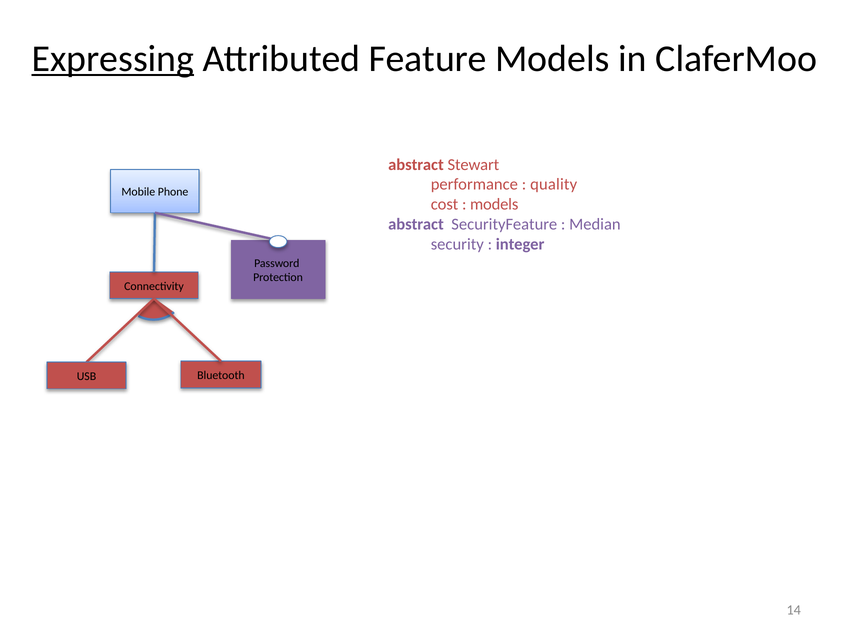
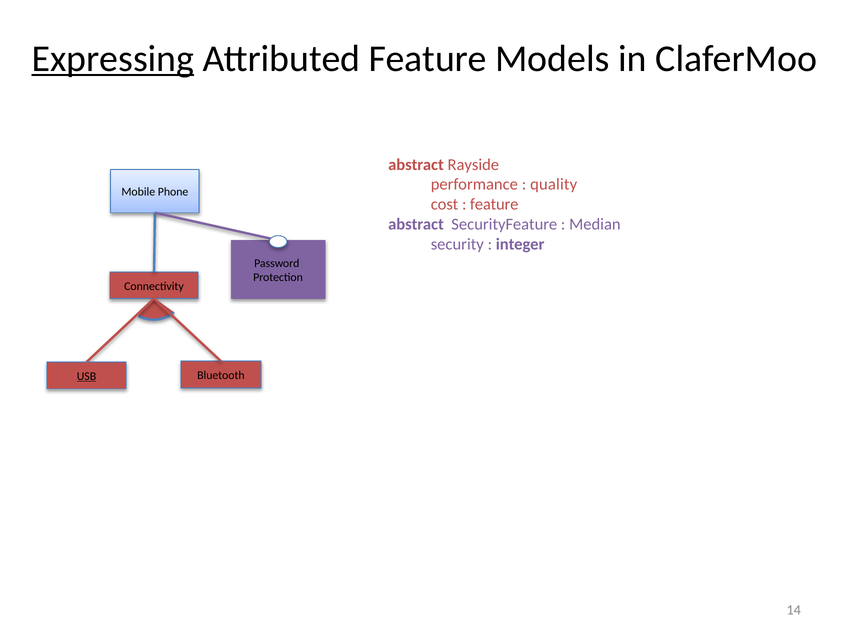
Stewart: Stewart -> Rayside (473, 165)
models: models -> feature (494, 204)
USB underline: none -> present (87, 376)
